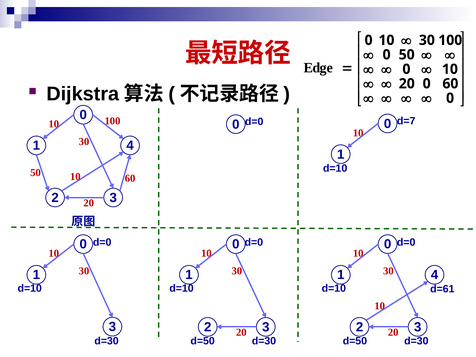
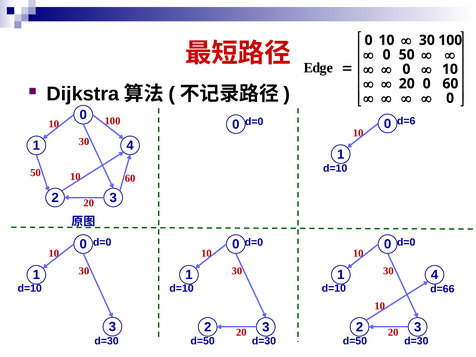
d=7: d=7 -> d=6 (406, 121)
d=61: d=61 -> d=66 (442, 289)
